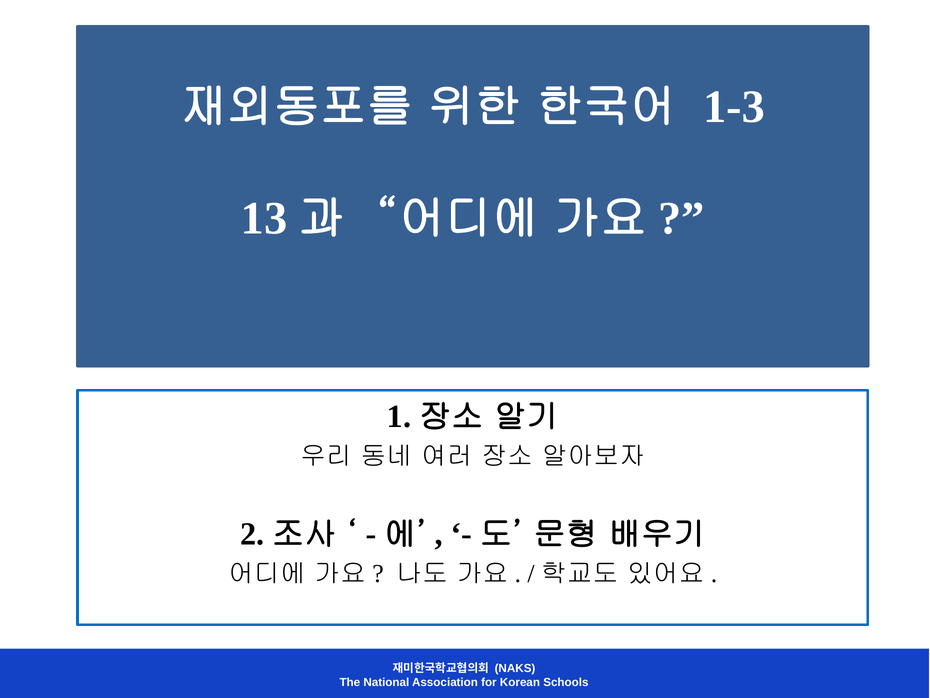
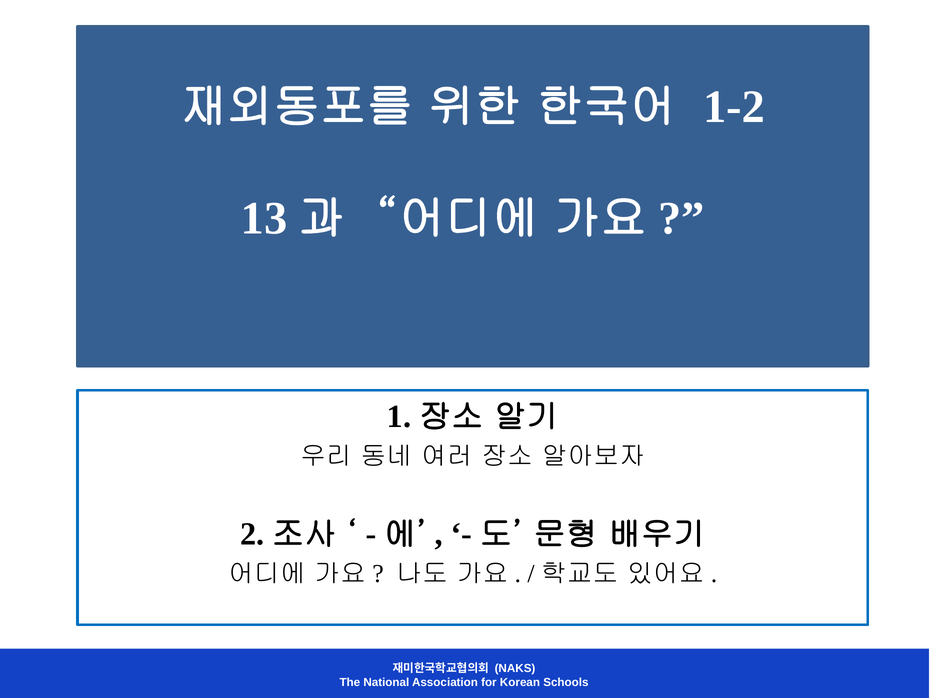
1-3: 1-3 -> 1-2 (734, 107)
